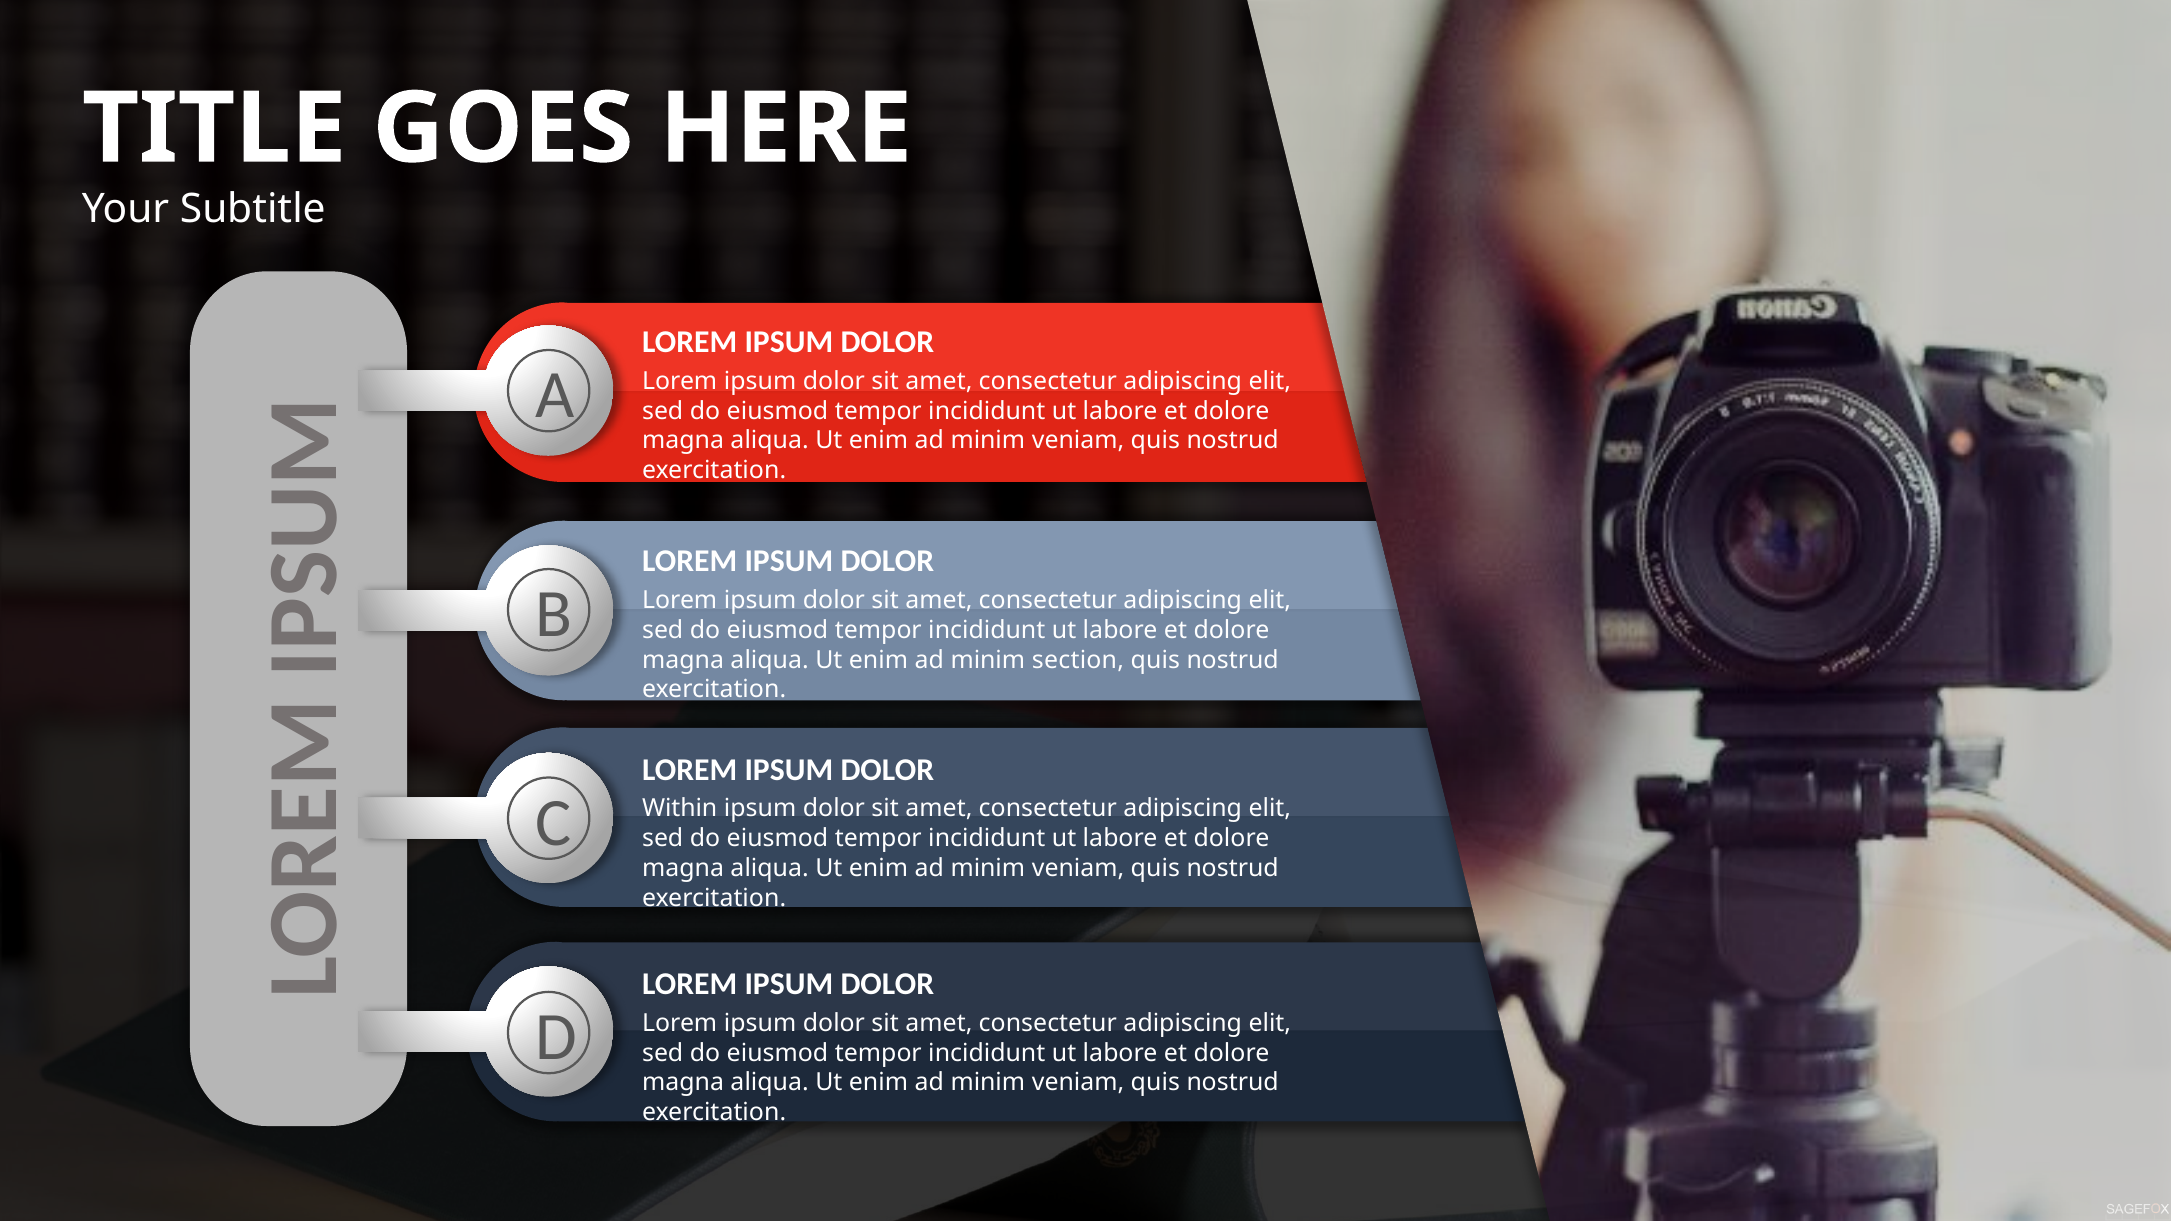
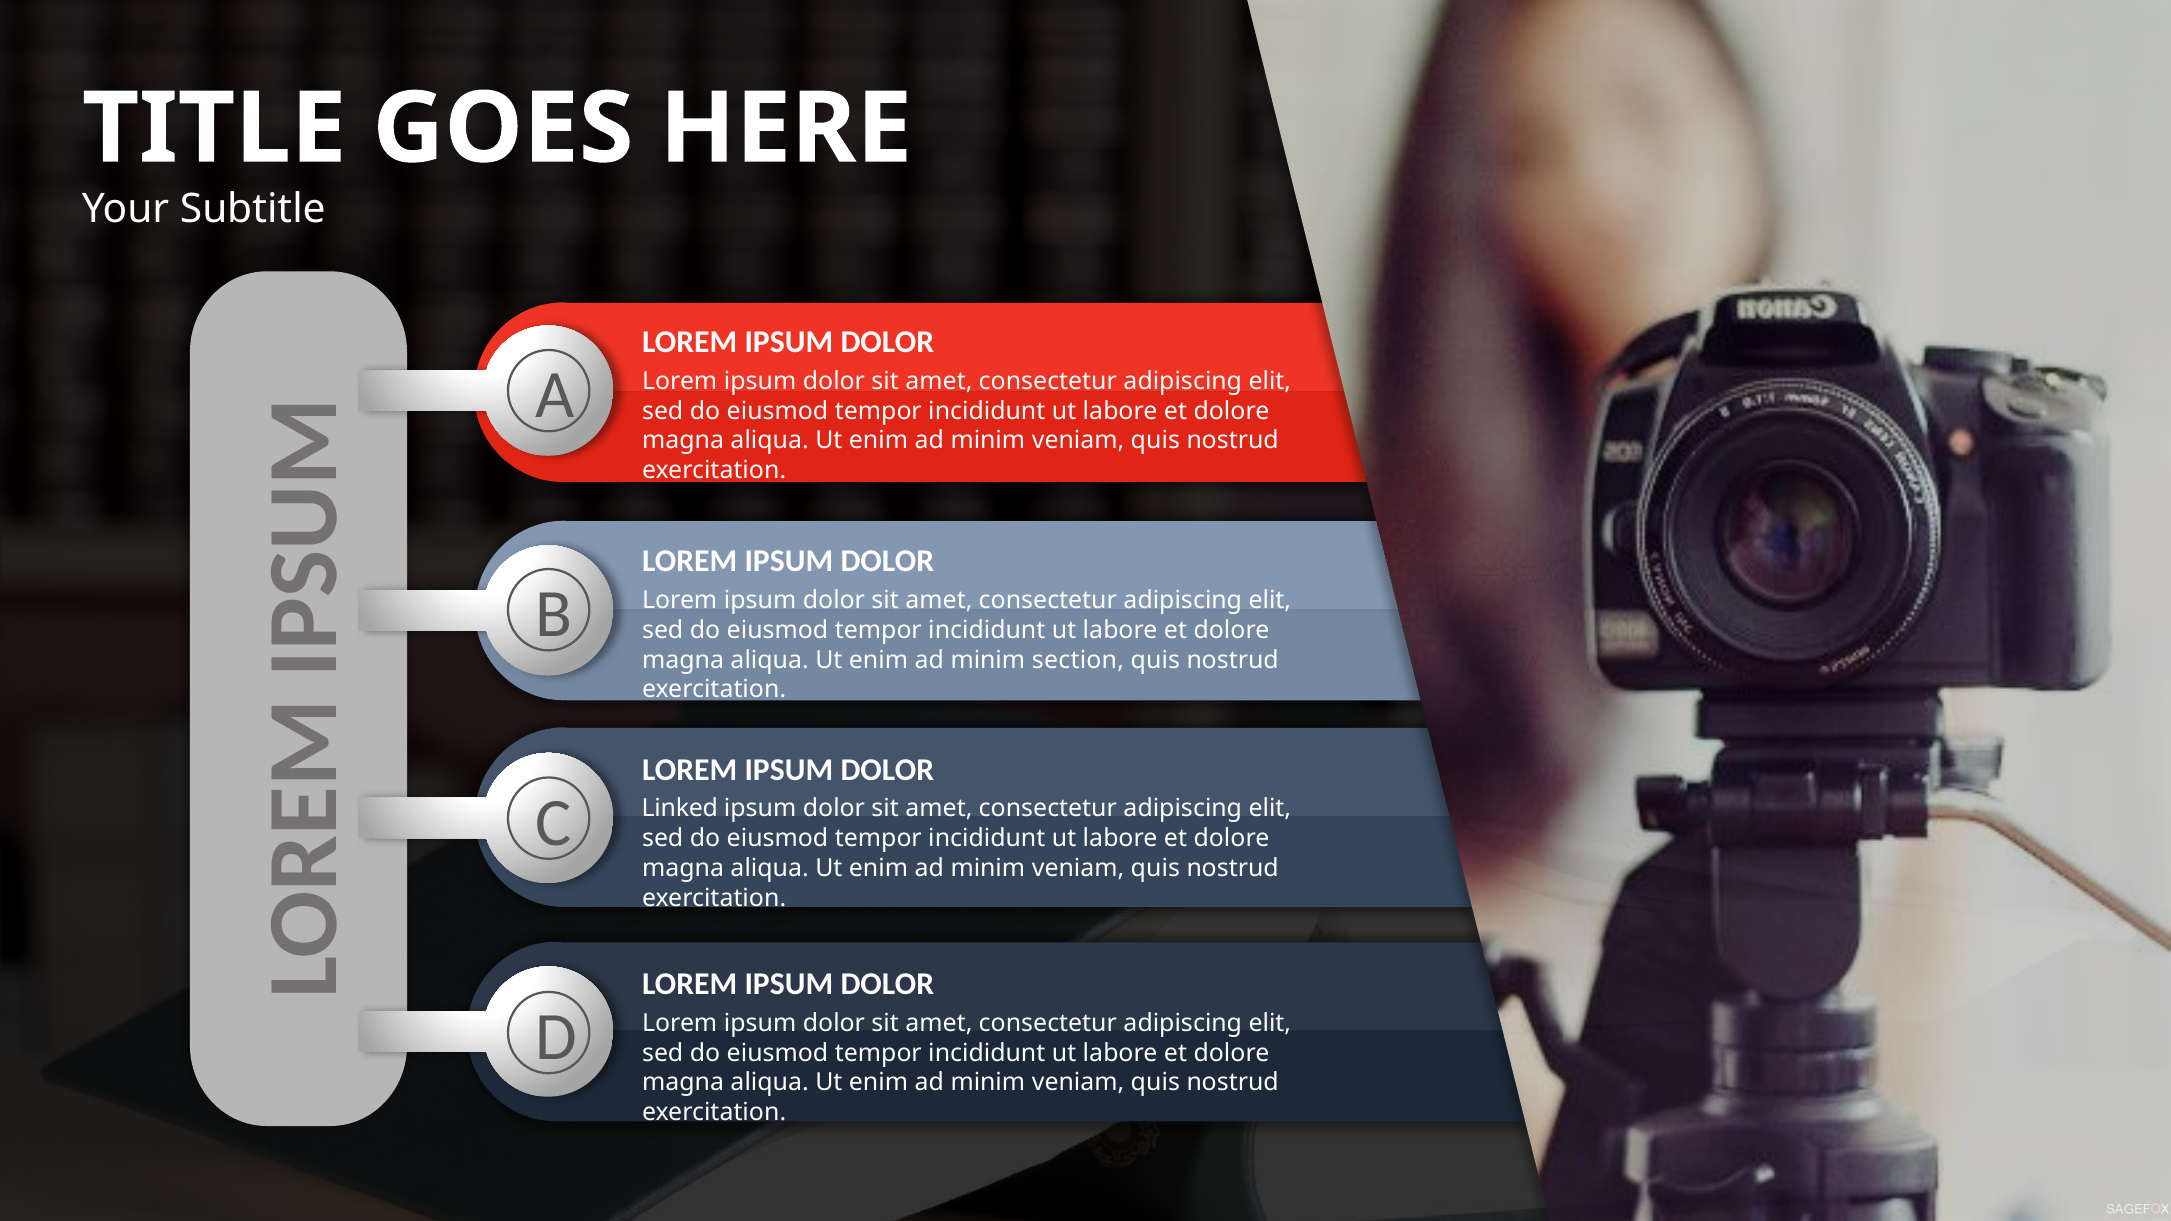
Within: Within -> Linked (680, 809)
